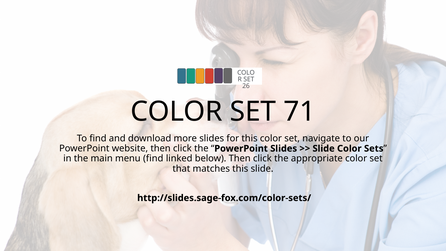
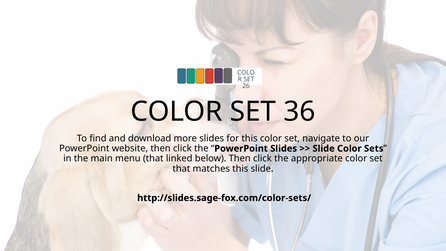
71: 71 -> 36 (299, 111)
menu find: find -> that (153, 158)
